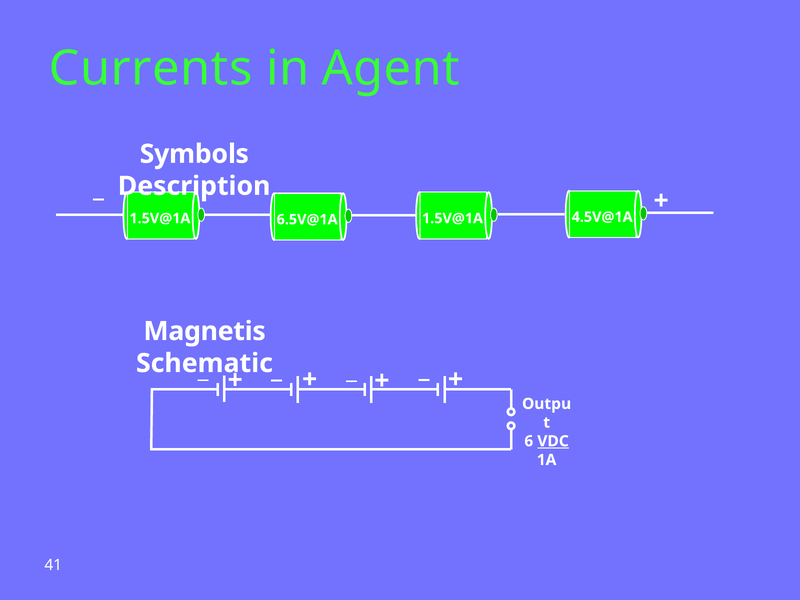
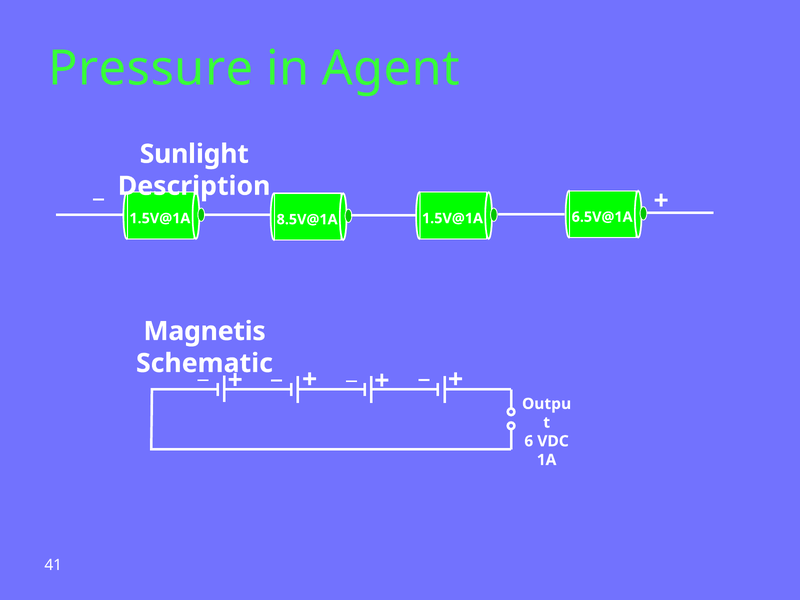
Currents: Currents -> Pressure (151, 69)
Symbols: Symbols -> Sunlight (194, 154)
6.5V@1A: 6.5V@1A -> 8.5V@1A (307, 220)
4.5V@1A: 4.5V@1A -> 6.5V@1A (602, 217)
VDC underline: present -> none (553, 441)
